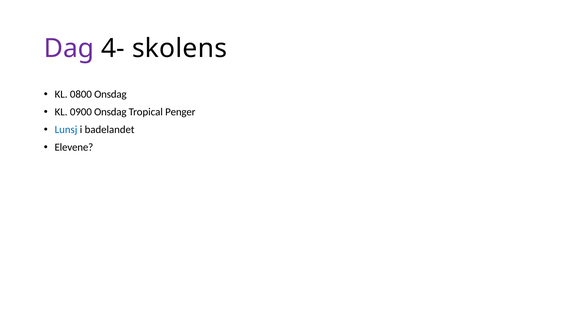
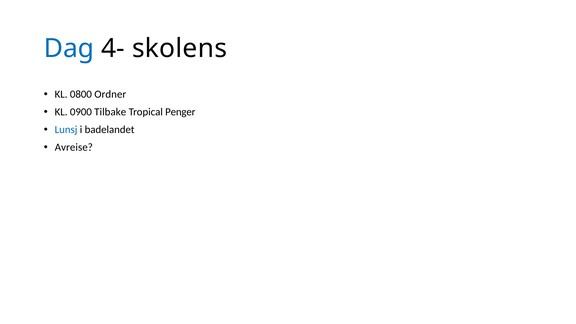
Dag colour: purple -> blue (69, 48)
0800 Onsdag: Onsdag -> Ordner (110, 94)
0900 Onsdag: Onsdag -> Tilbake (110, 112)
Elevene: Elevene -> Avreise (74, 147)
